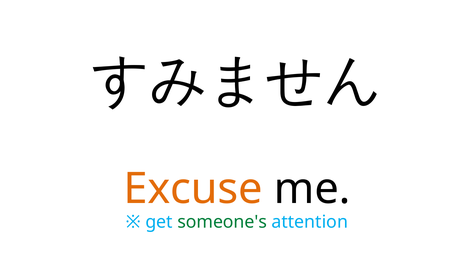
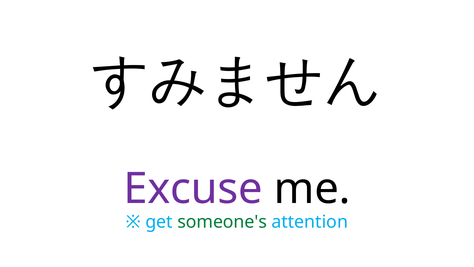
Excuse colour: orange -> purple (193, 188)
